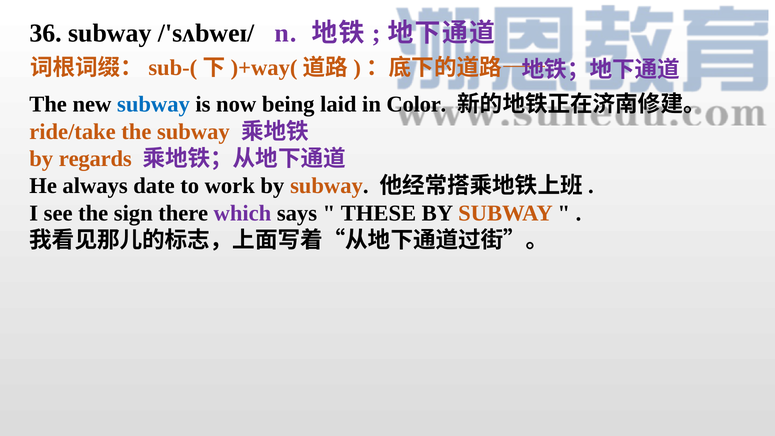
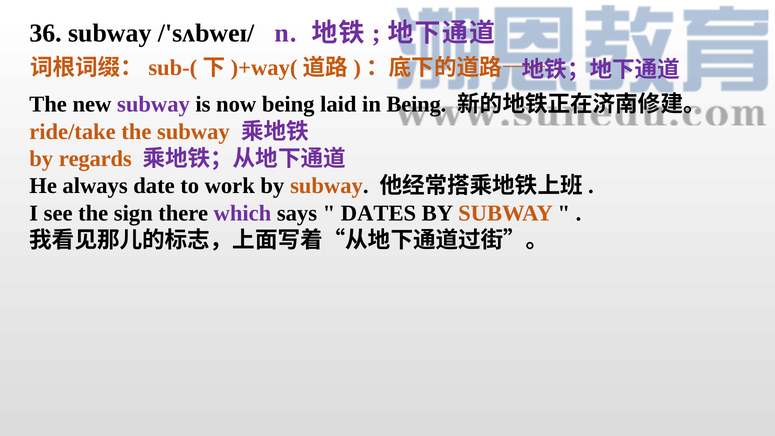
subway colour: blue -> purple (153, 104)
in Color: Color -> Being (416, 104)
THESE: THESE -> DATES (378, 213)
